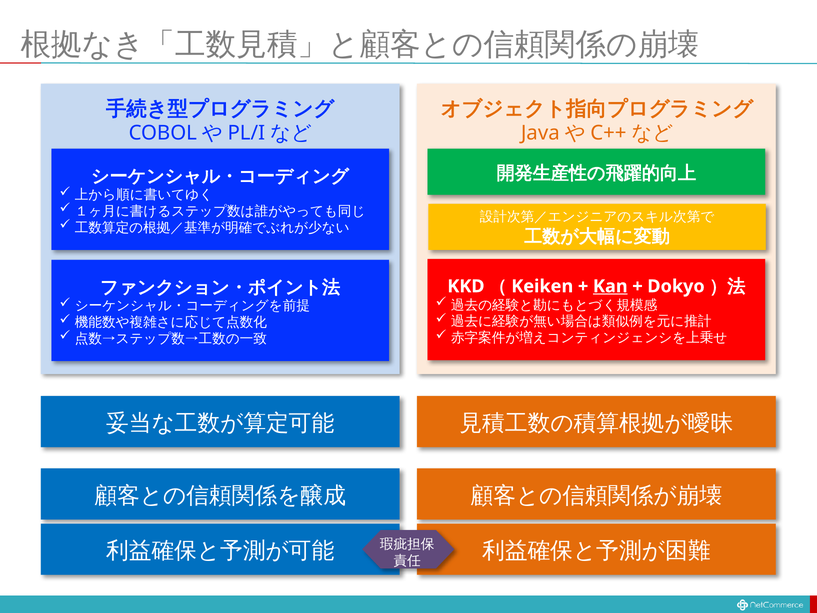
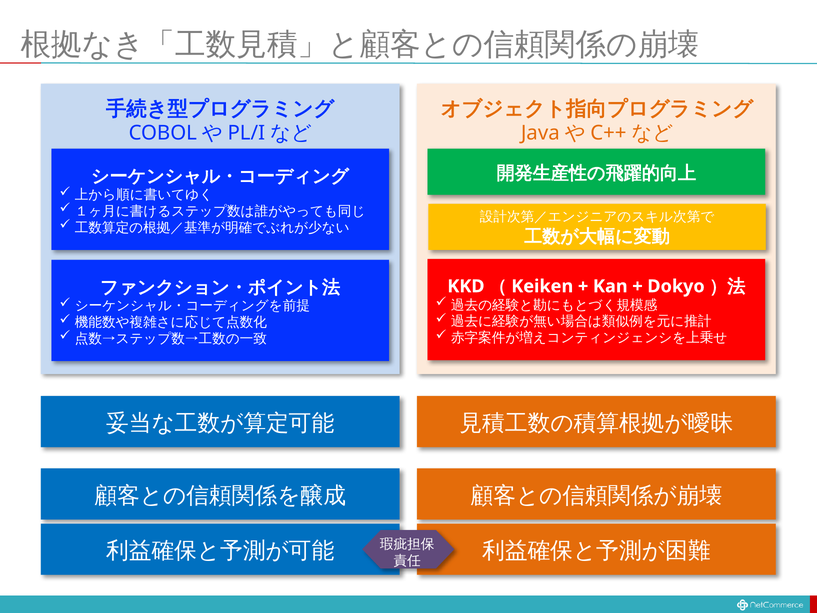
Kan underline: present -> none (610, 286)
